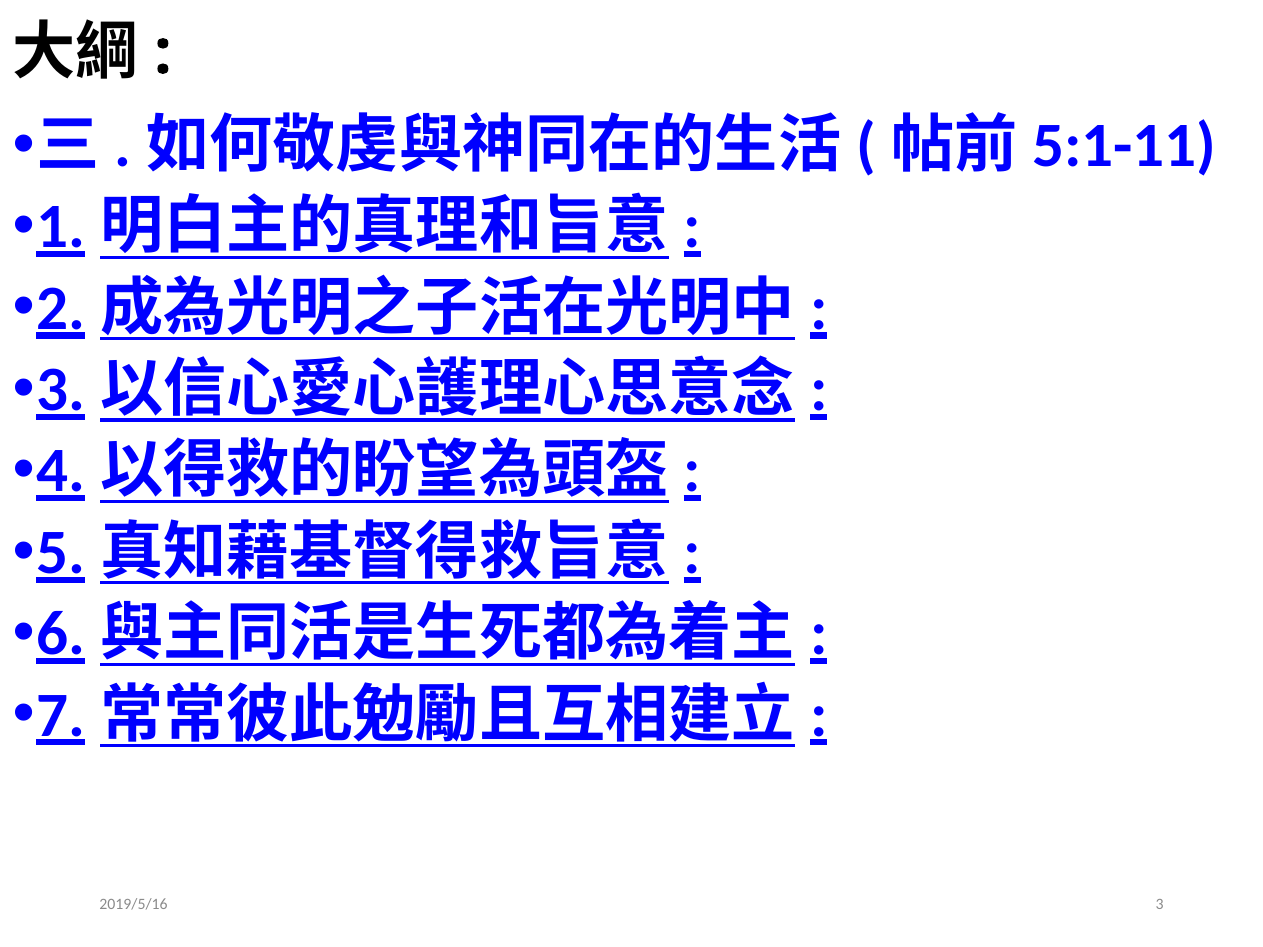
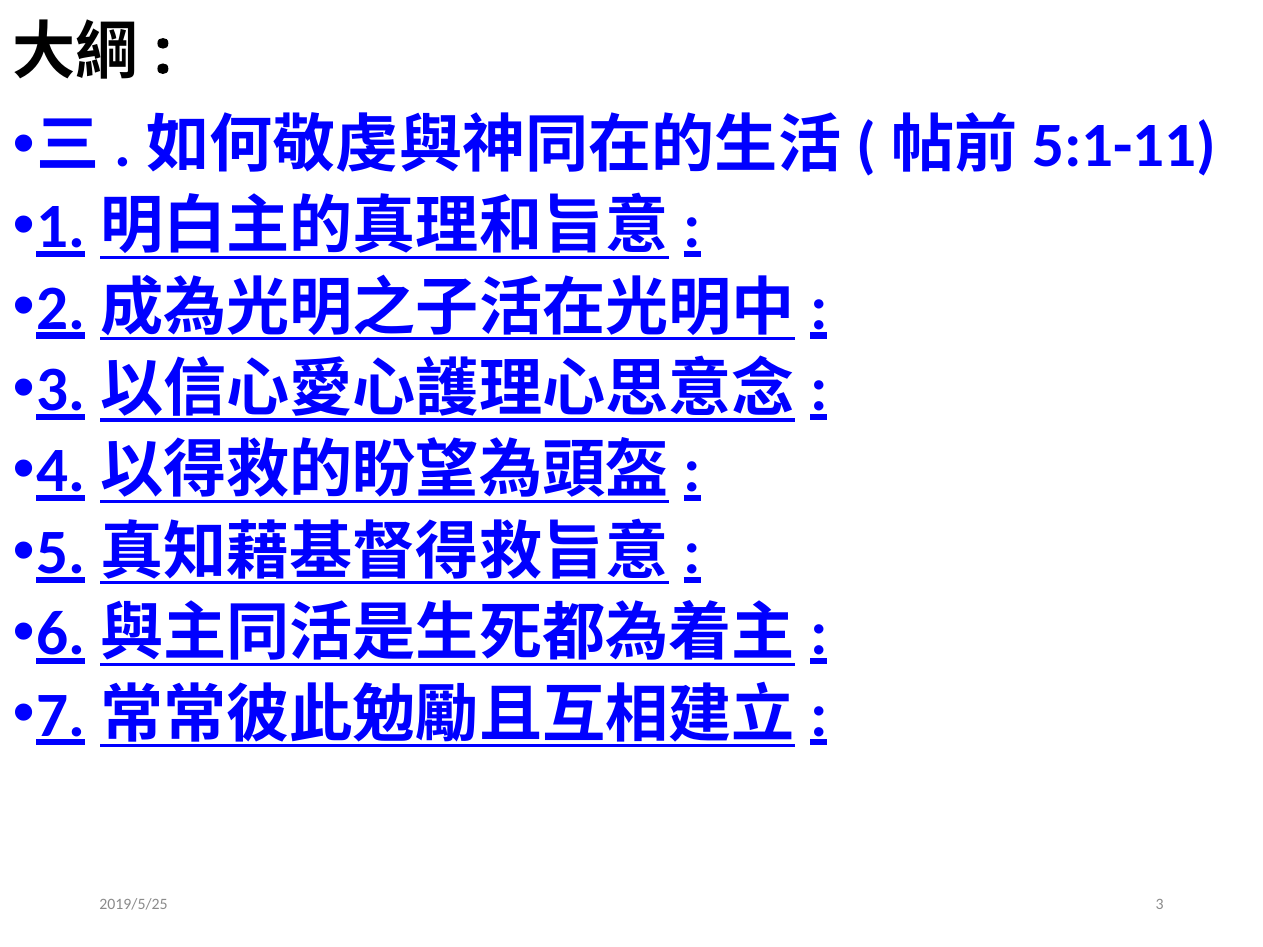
2019/5/16: 2019/5/16 -> 2019/5/25 (134, 904)
